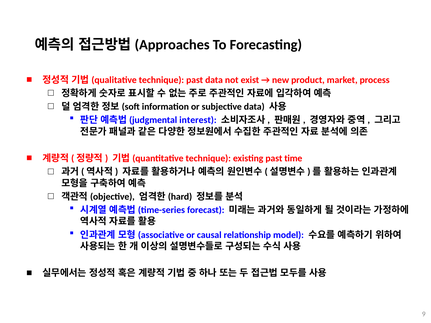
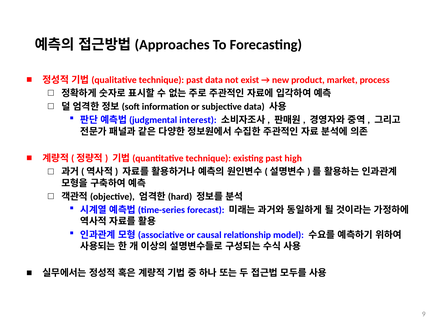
time: time -> high (293, 158)
